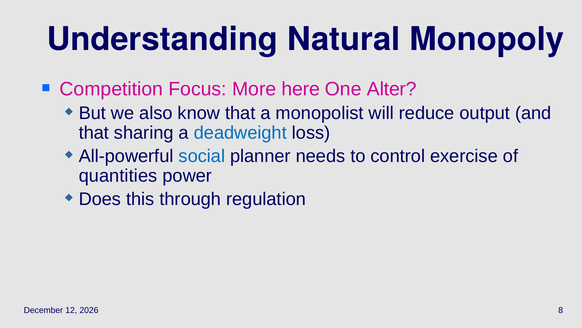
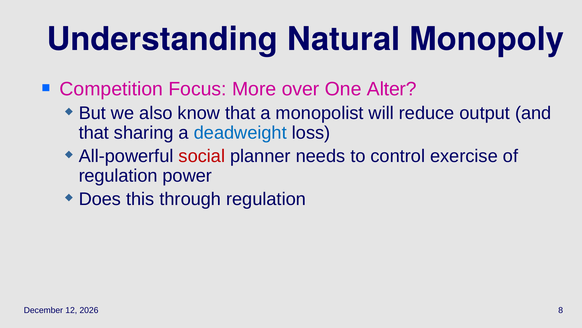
here: here -> over (301, 89)
social colour: blue -> red (202, 156)
quantities: quantities -> regulation (118, 175)
